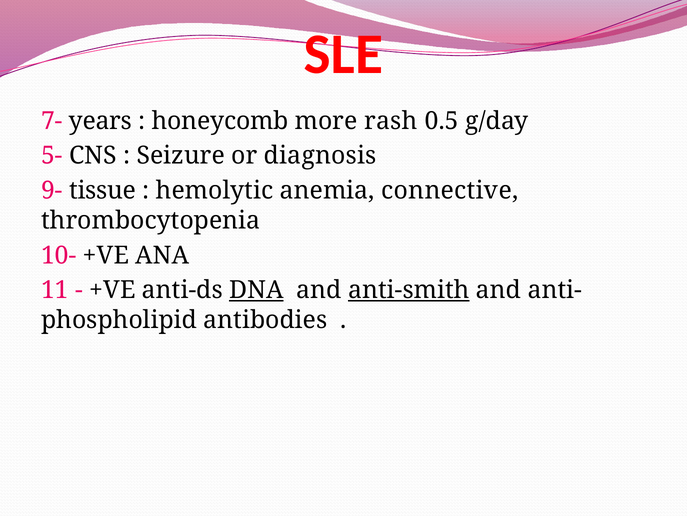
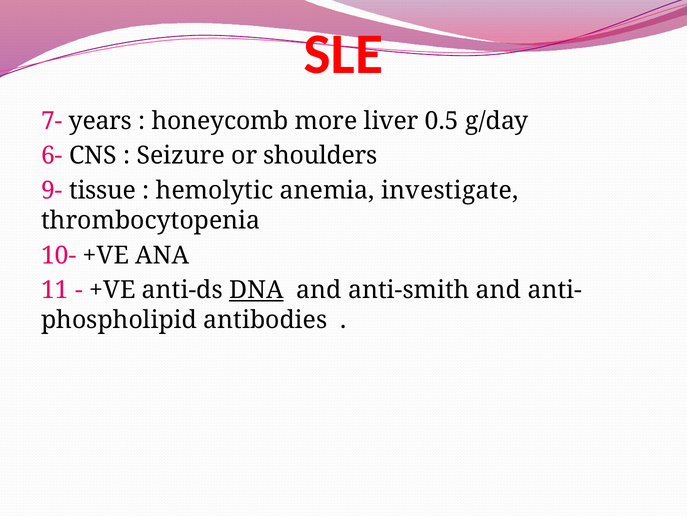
rash: rash -> liver (391, 121)
5-: 5- -> 6- (52, 156)
diagnosis: diagnosis -> shoulders (320, 156)
connective: connective -> investigate (450, 190)
anti-smith underline: present -> none (409, 290)
